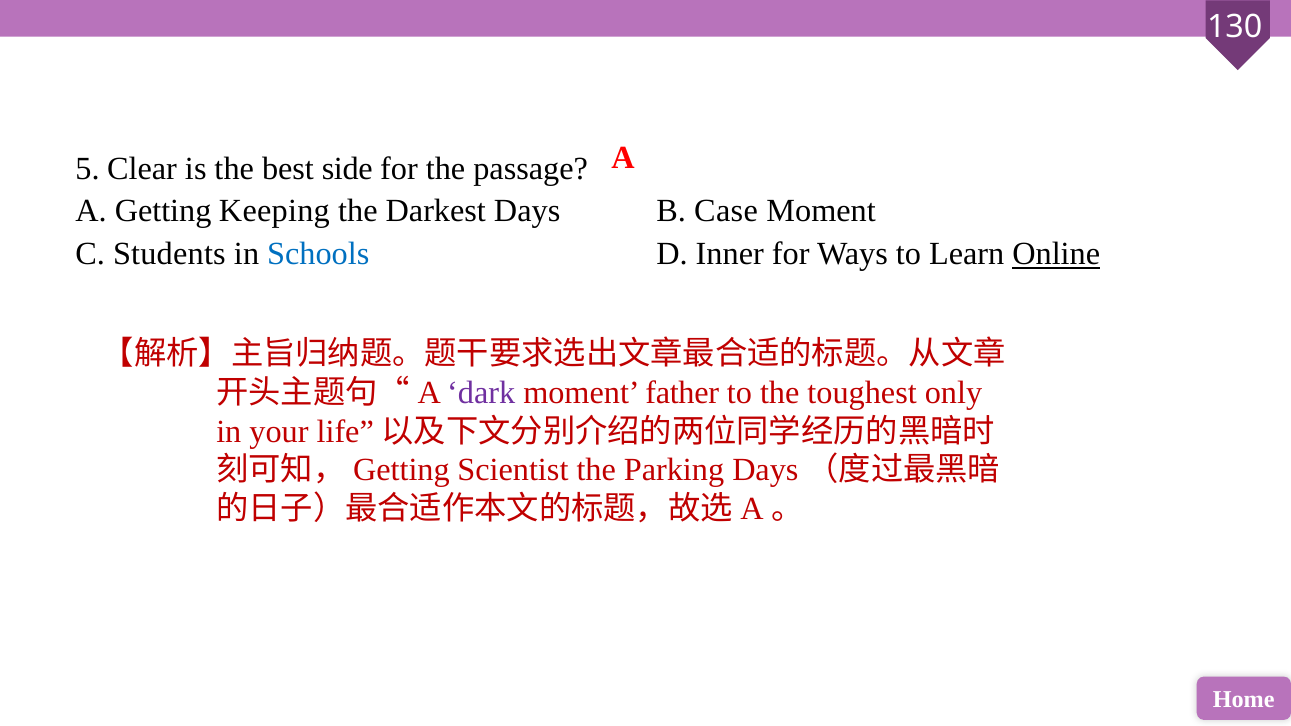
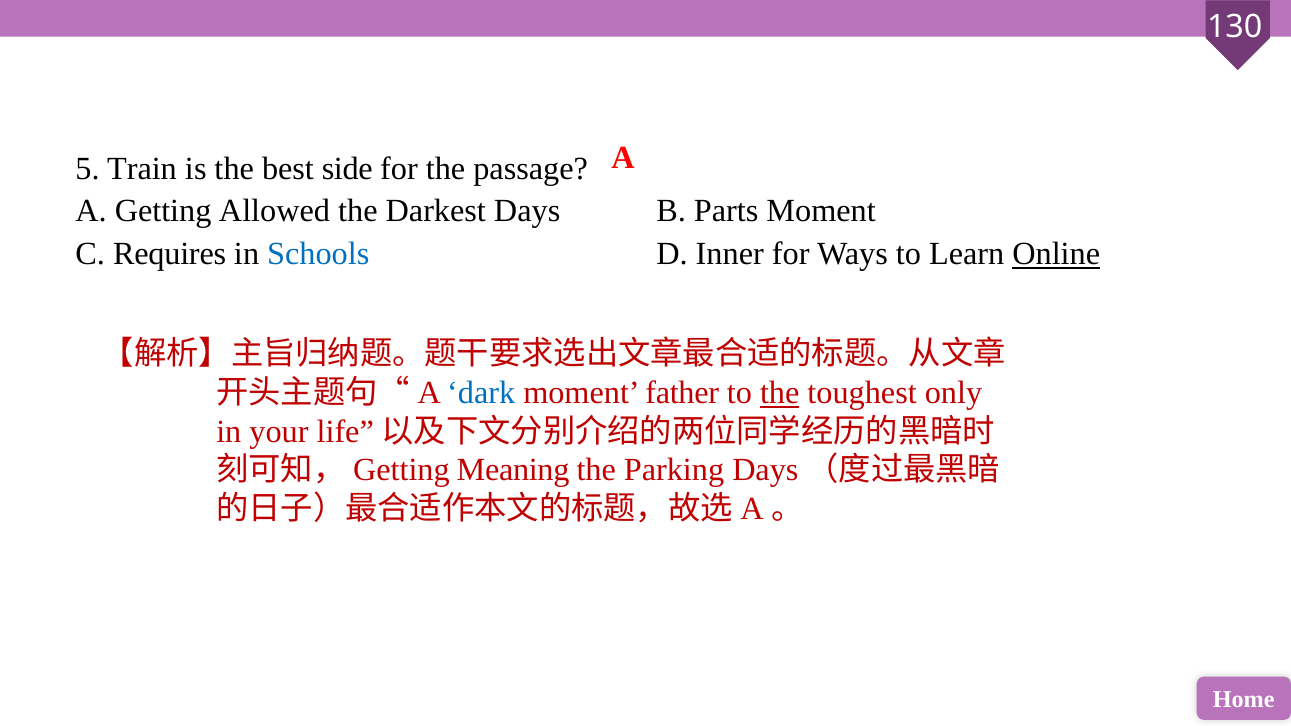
Clear: Clear -> Train (142, 169)
Keeping: Keeping -> Allowed (275, 211)
Case: Case -> Parts (726, 211)
Students: Students -> Requires (170, 254)
dark colour: purple -> blue (481, 393)
the underline: none -> present (780, 393)
Scientist: Scientist -> Meaning (513, 470)
